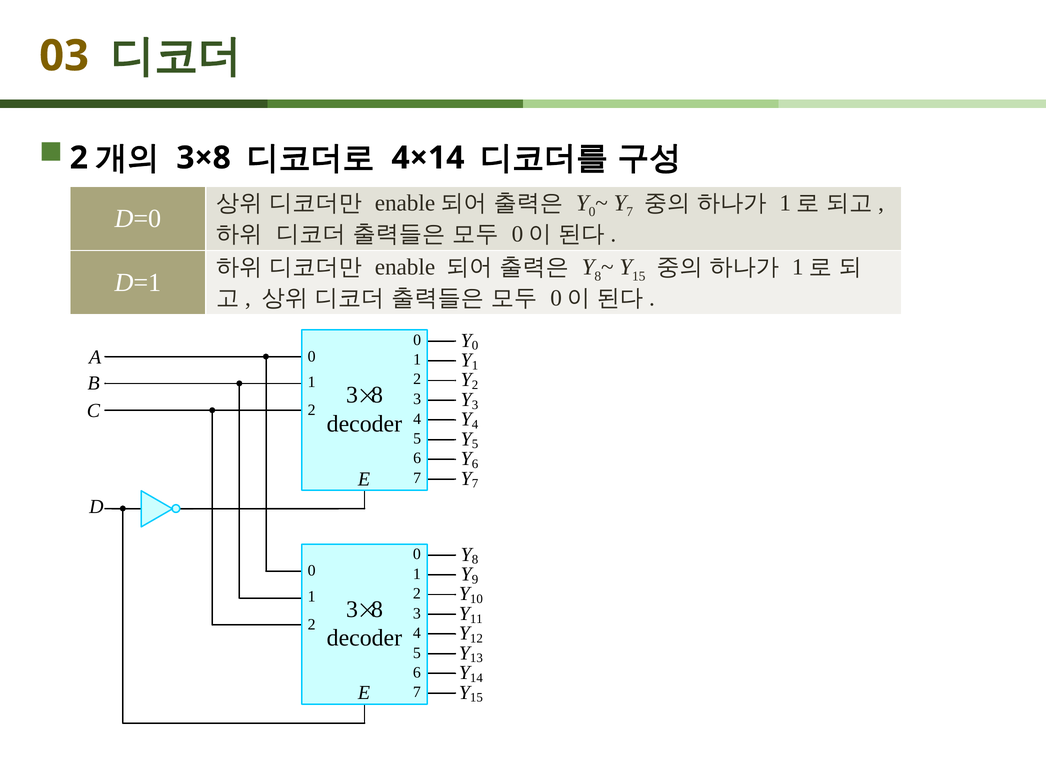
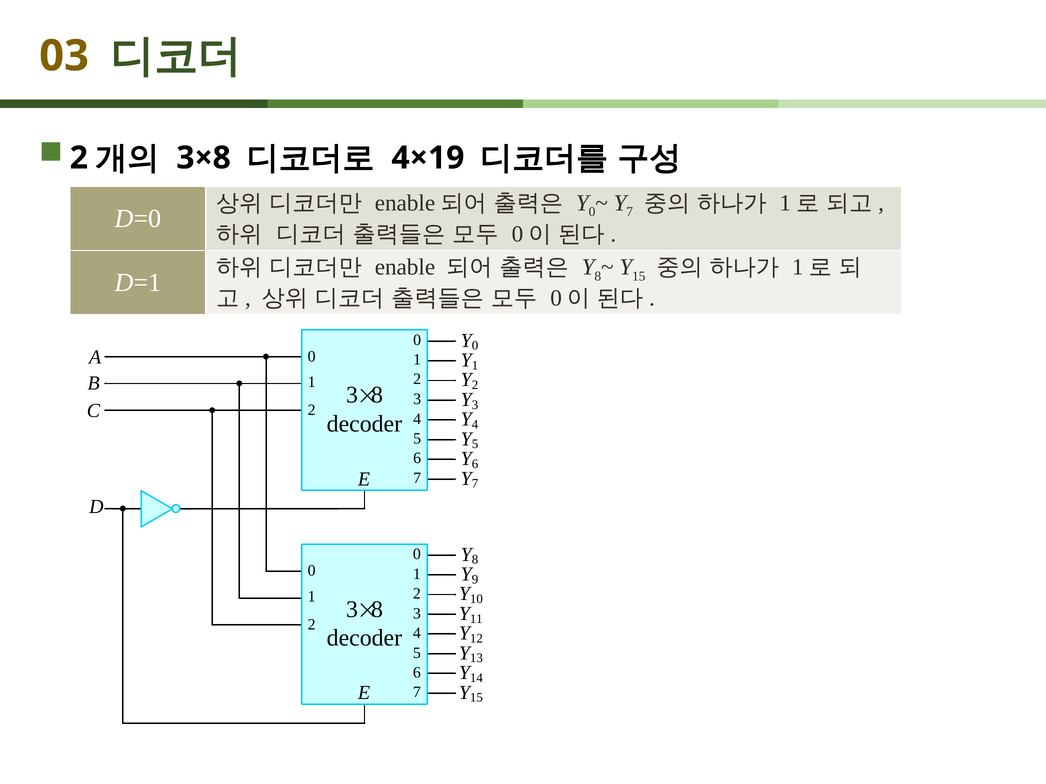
4×14: 4×14 -> 4×19 (428, 158)
